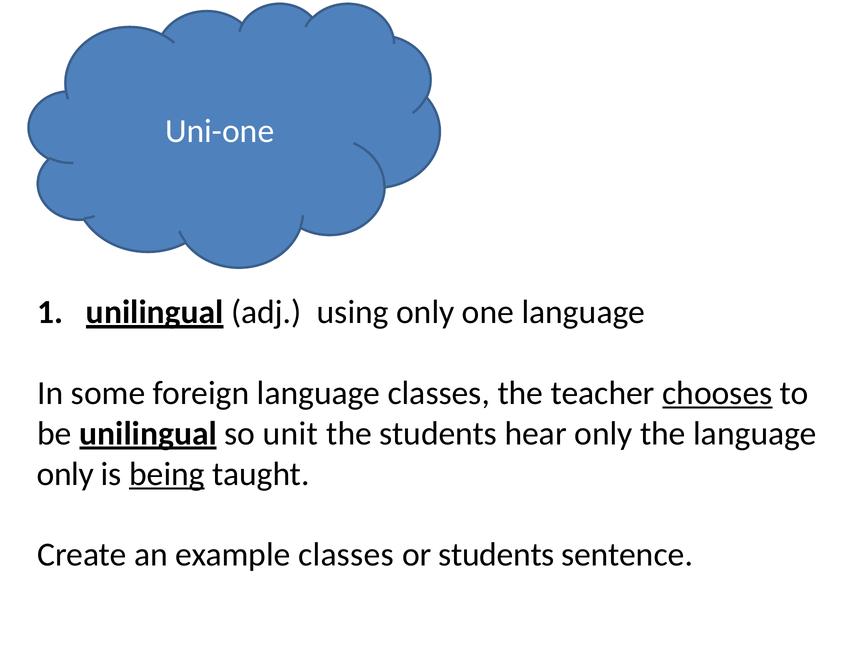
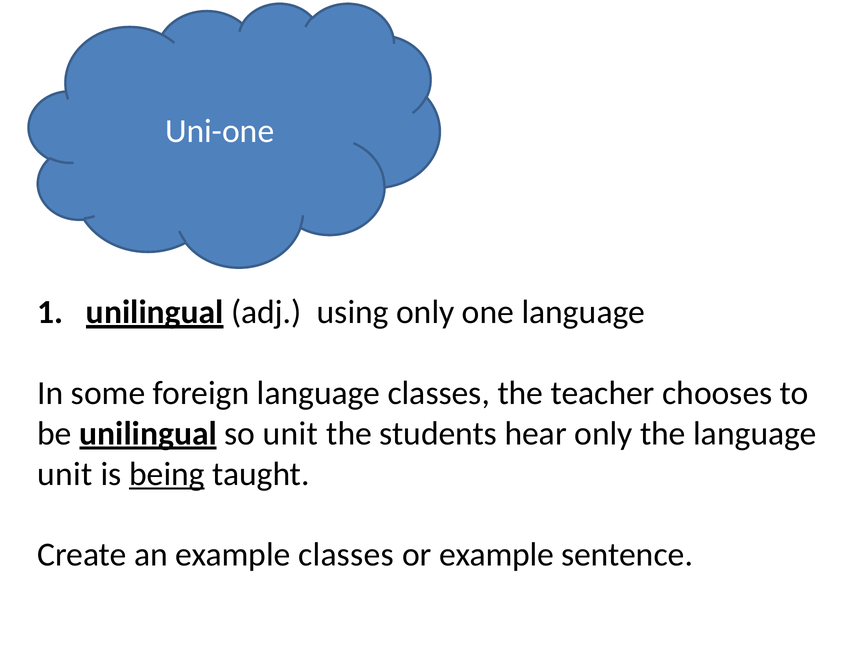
chooses underline: present -> none (717, 393)
only: only -> unit (65, 474)
or students: students -> example (496, 555)
